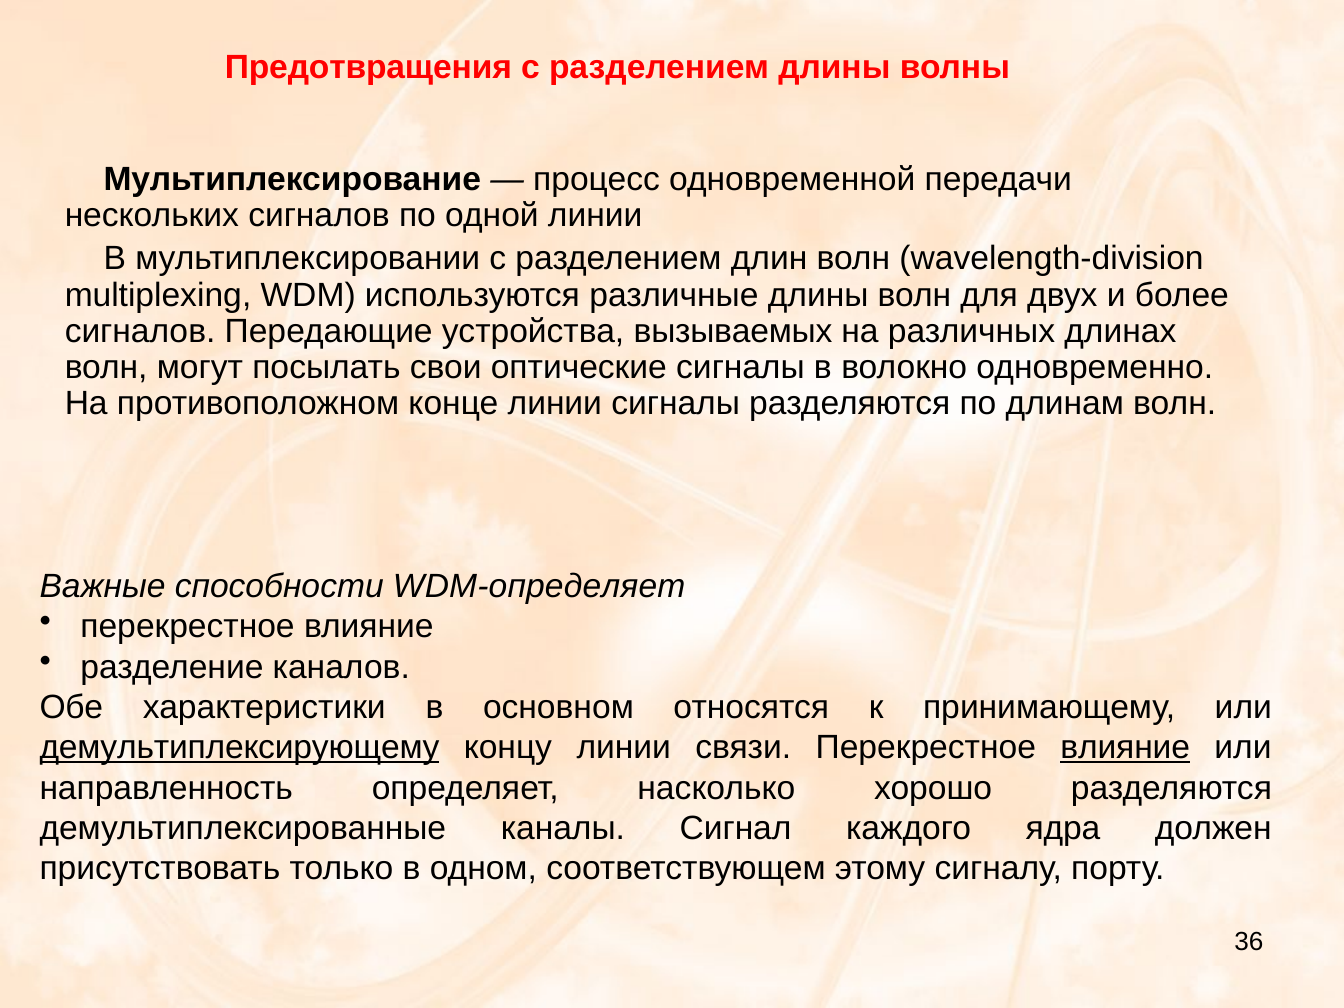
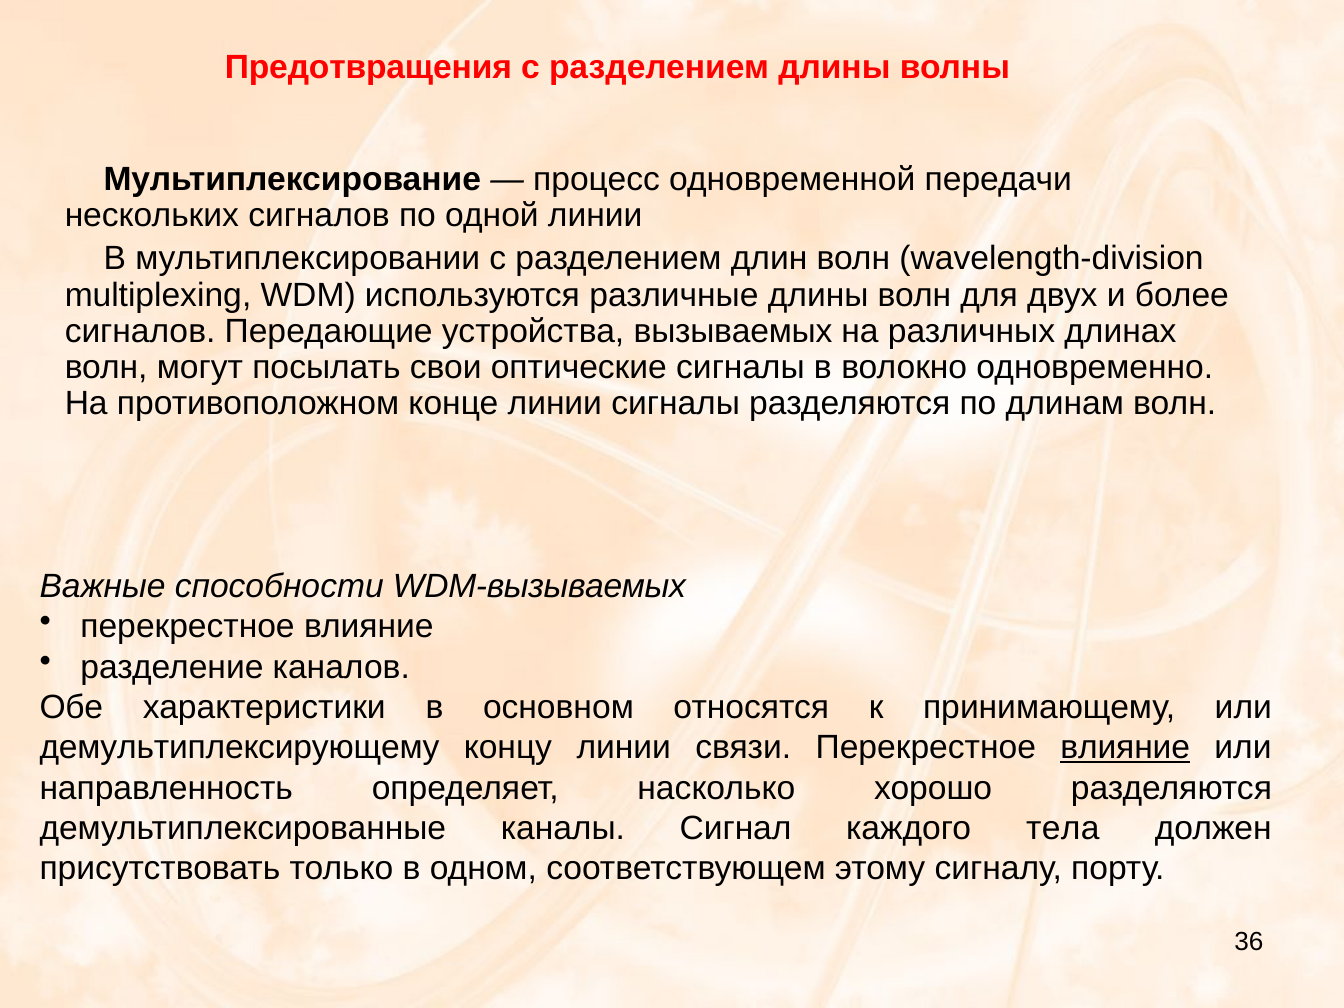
WDM-определяет: WDM-определяет -> WDM-вызываемых (539, 586)
демультиплексирующему underline: present -> none (239, 748)
ядра: ядра -> тела (1063, 828)
